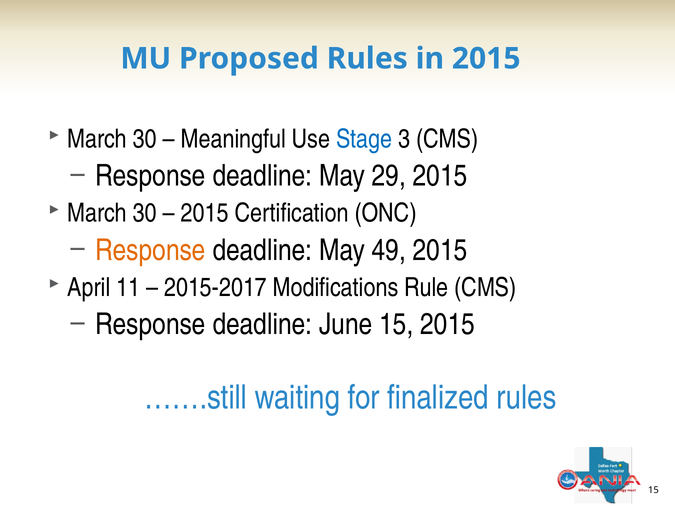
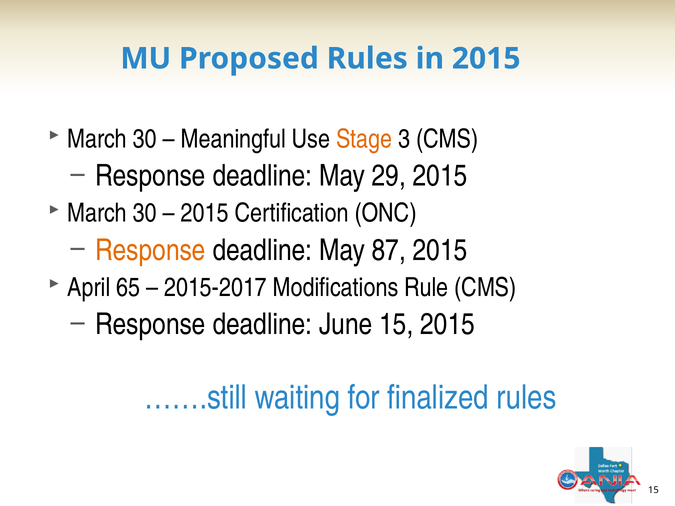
Stage colour: blue -> orange (364, 139)
49: 49 -> 87 (389, 250)
11: 11 -> 65 (128, 288)
